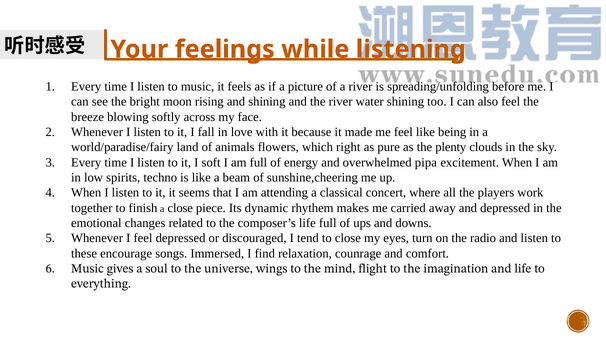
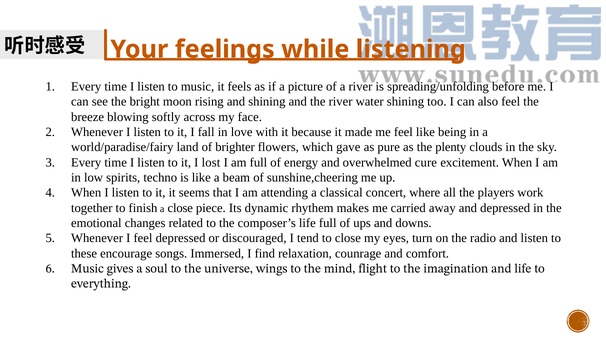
animals: animals -> brighter (235, 147)
right: right -> gave (348, 147)
soft: soft -> lost (211, 162)
pipa: pipa -> cure (426, 162)
